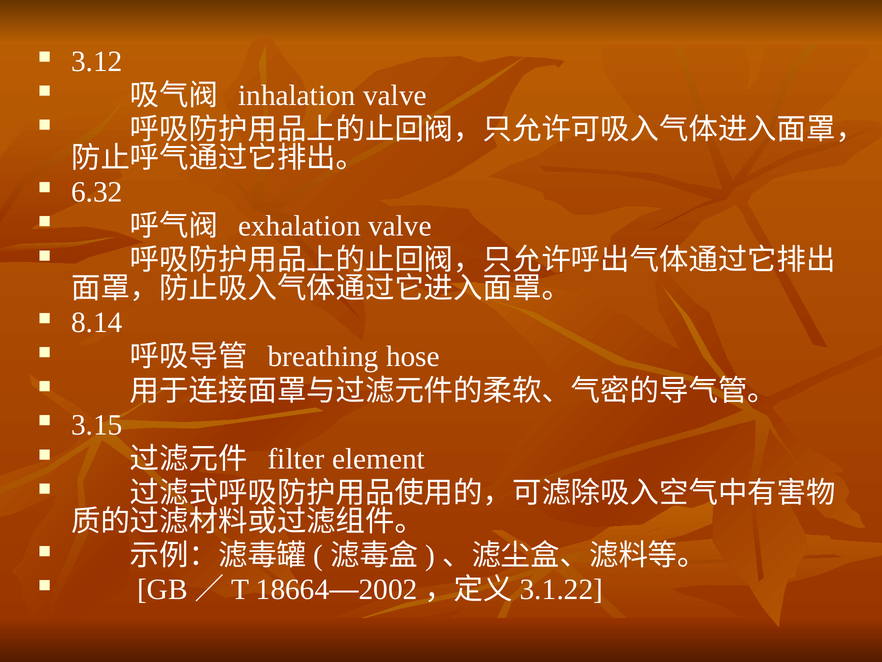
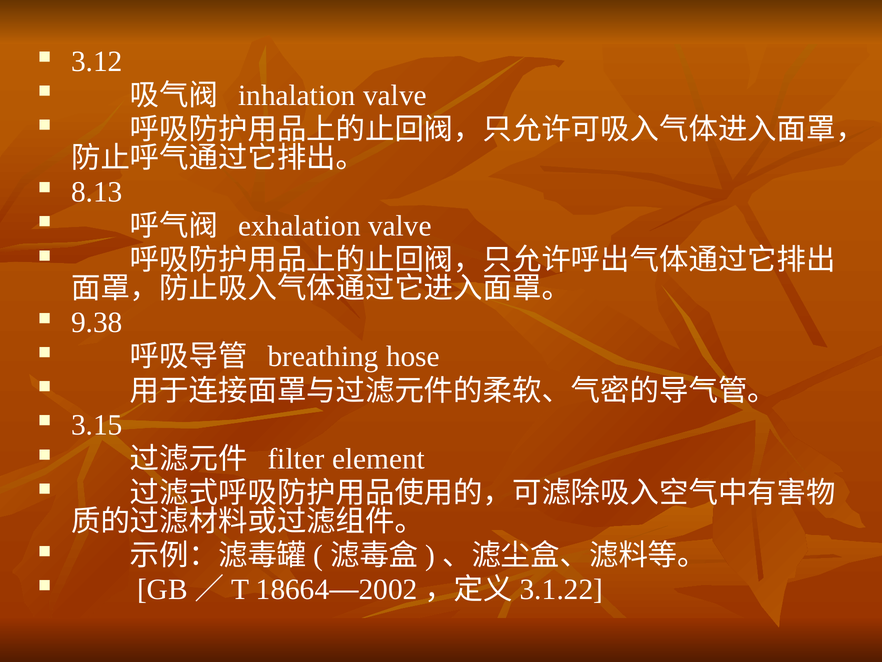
6.32: 6.32 -> 8.13 (97, 192)
8.14: 8.14 -> 9.38 (97, 322)
